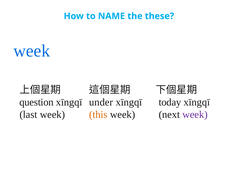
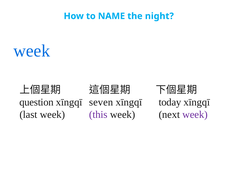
these: these -> night (159, 16)
under: under -> seven (101, 102)
this colour: orange -> purple (98, 115)
